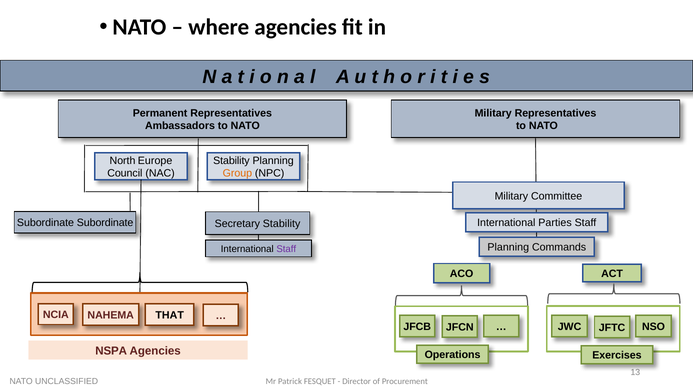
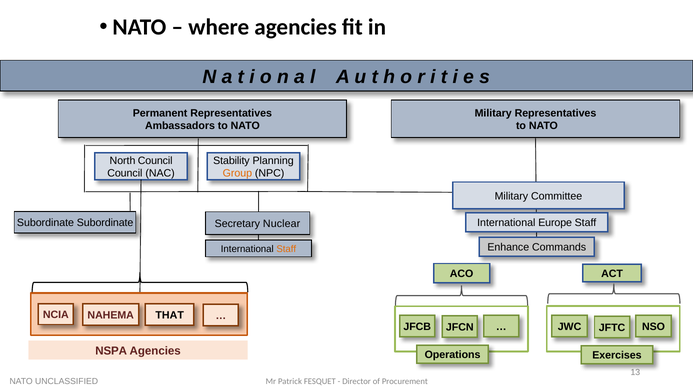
North Europe: Europe -> Council (155, 161)
Parties: Parties -> Europe (555, 223)
Secretary Stability: Stability -> Nuclear (282, 224)
Planning: Planning -> Enhance (508, 247)
Staff colour: purple -> orange (286, 249)
